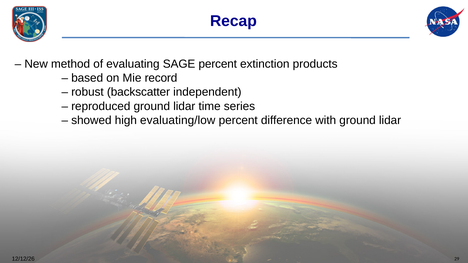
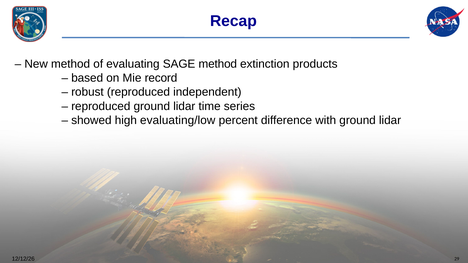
SAGE percent: percent -> method (218, 64)
robust backscatter: backscatter -> reproduced (138, 92)
